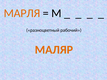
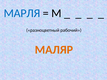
МАРЛЯ colour: orange -> blue (22, 13)
